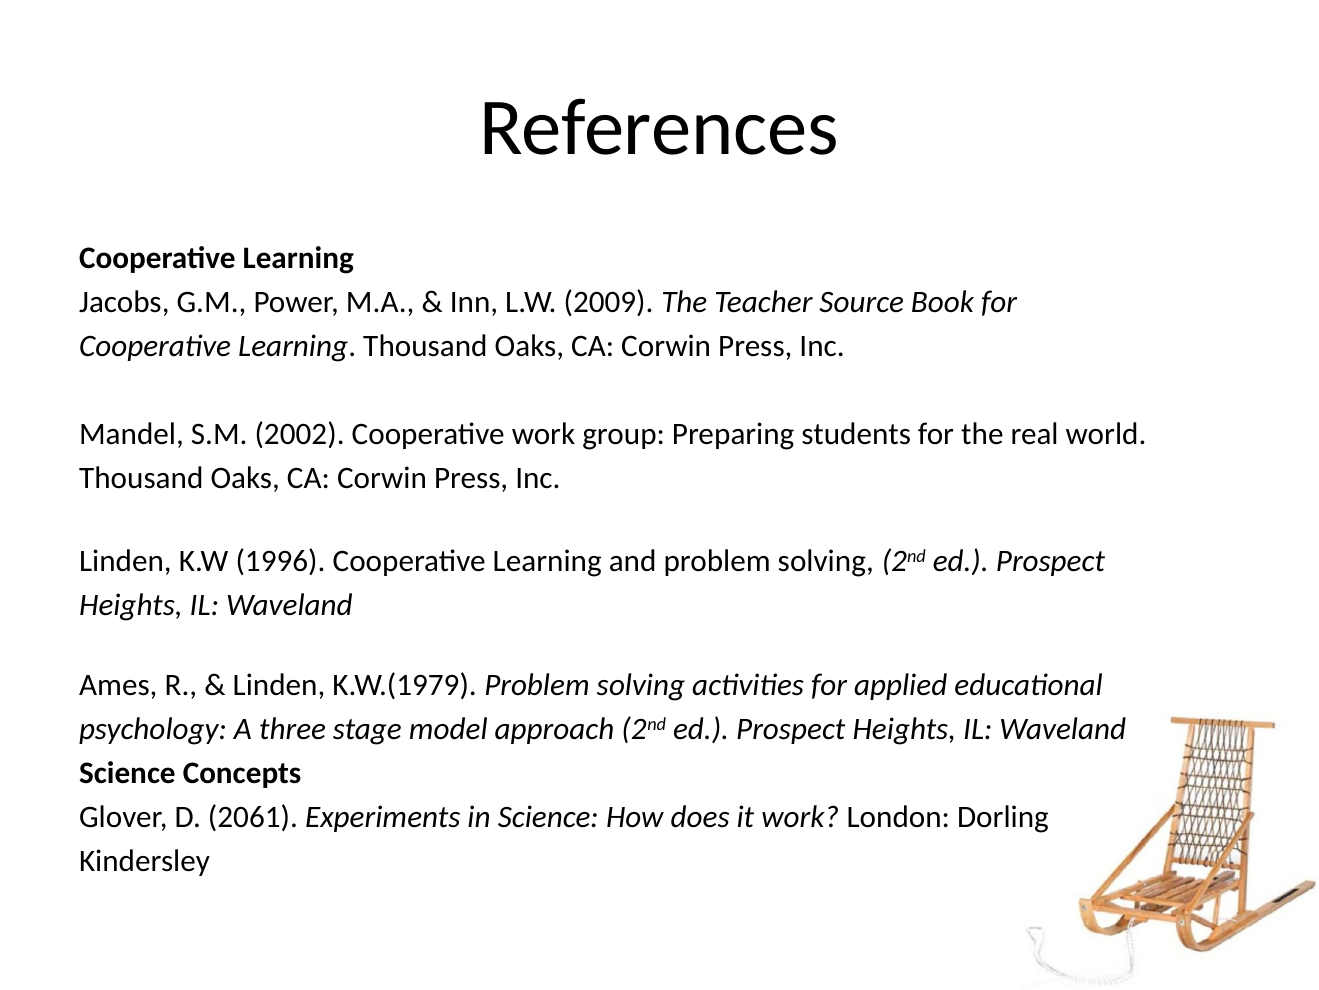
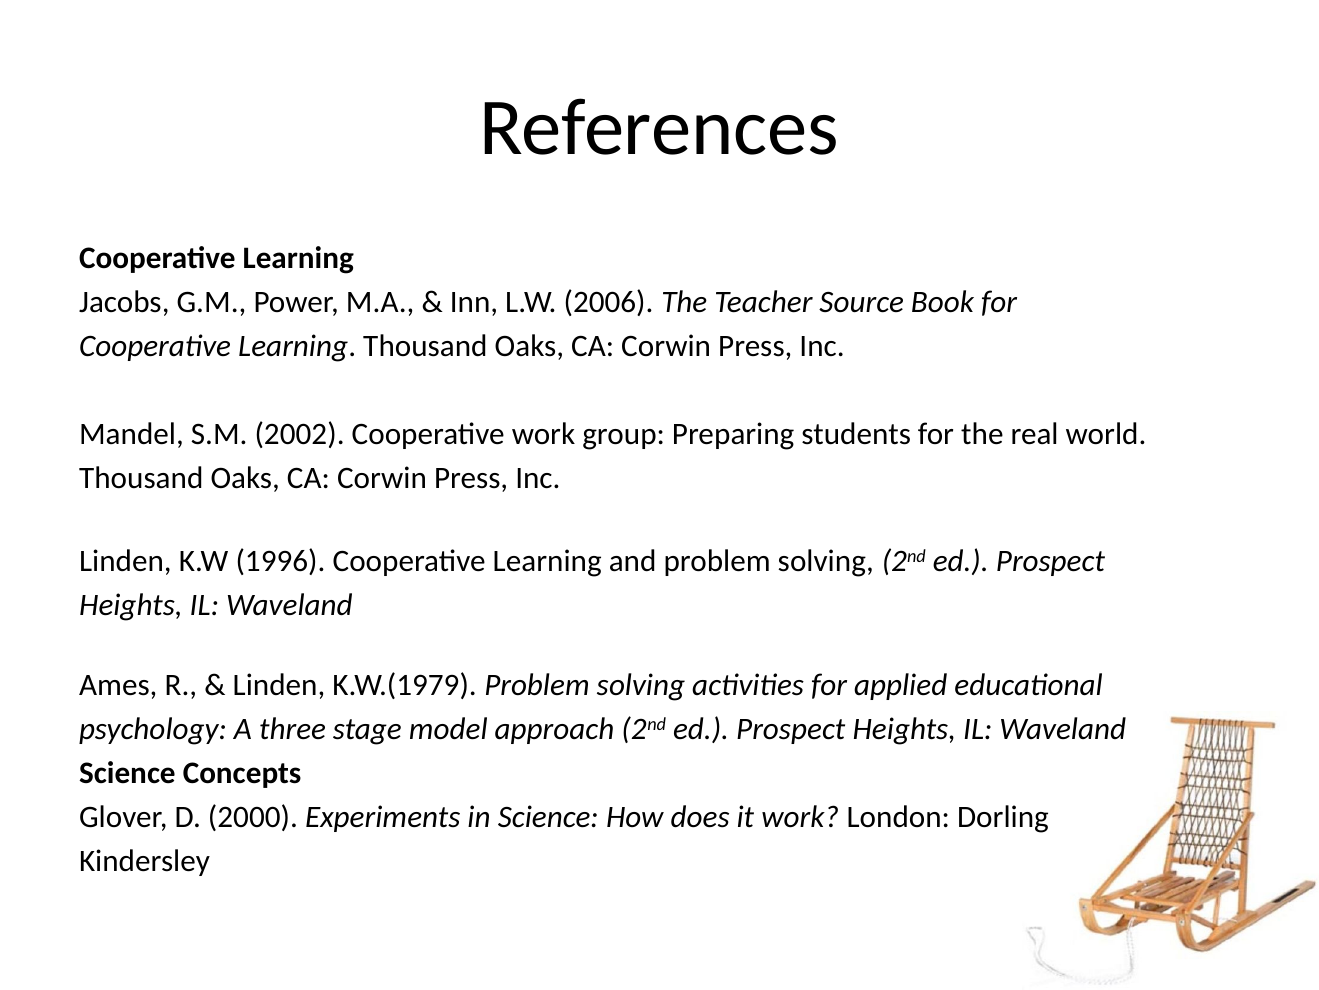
2009: 2009 -> 2006 (609, 302)
2061: 2061 -> 2000 (253, 817)
